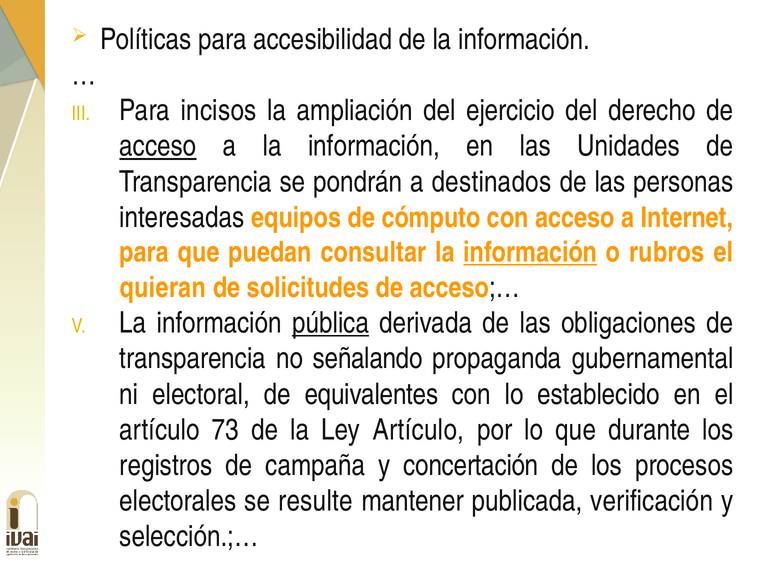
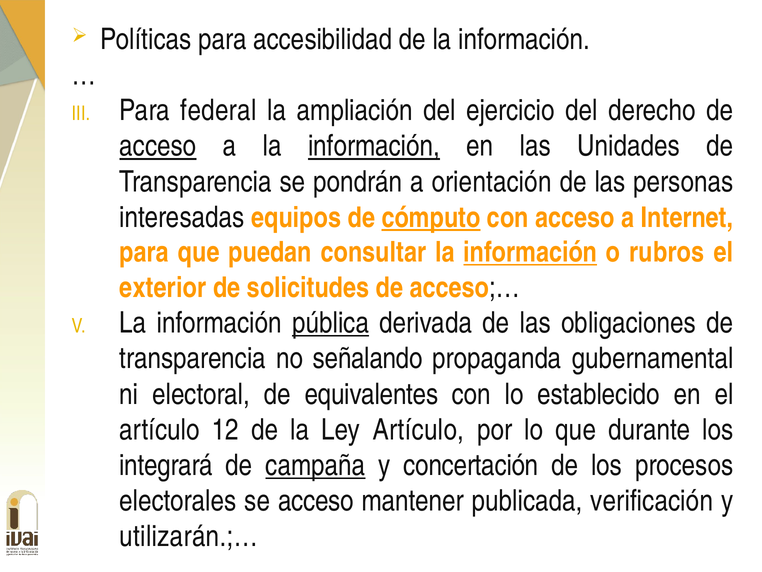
incisos: incisos -> federal (219, 110)
información underline: none -> present (374, 146)
destinados: destinados -> orientación (492, 182)
cómputo underline: none -> present (431, 218)
quieran: quieran -> exterior (163, 287)
73: 73 -> 12 (225, 429)
registros: registros -> integrará (166, 465)
campaña underline: none -> present (315, 465)
se resulte: resulte -> acceso (316, 501)
selección.;…: selección.;… -> utilizarán.;… (189, 536)
